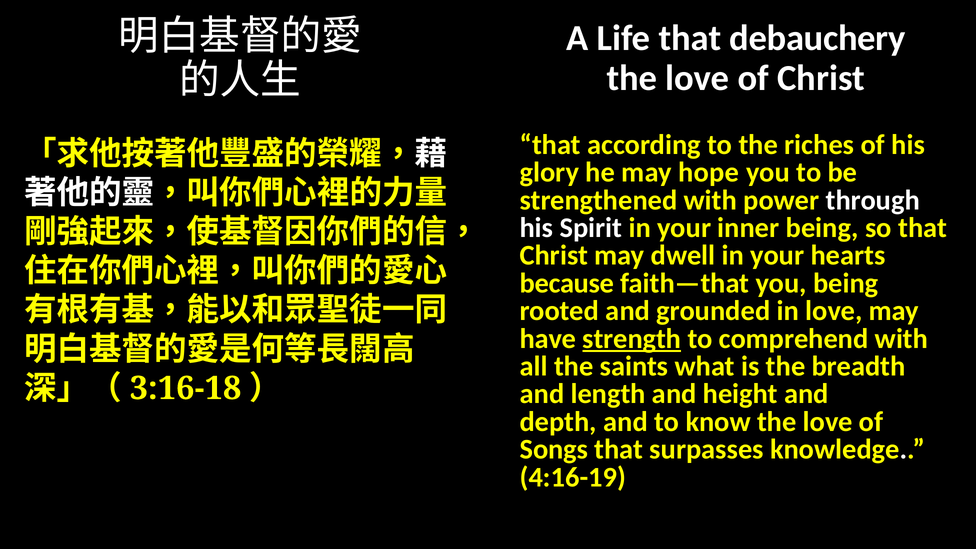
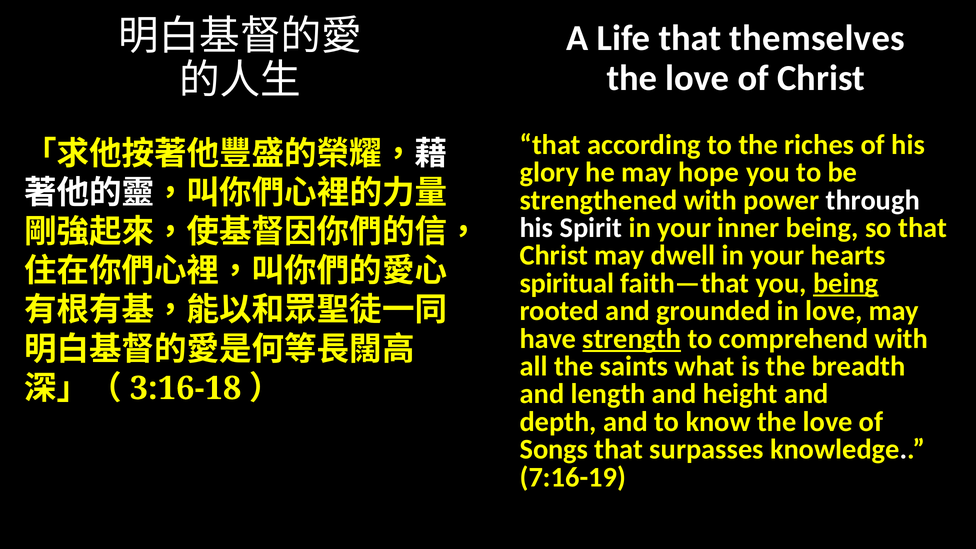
debauchery: debauchery -> themselves (817, 38)
because: because -> spiritual (567, 283)
being underline: none -> present (846, 283)
4:16-19: 4:16-19 -> 7:16-19 (573, 477)
